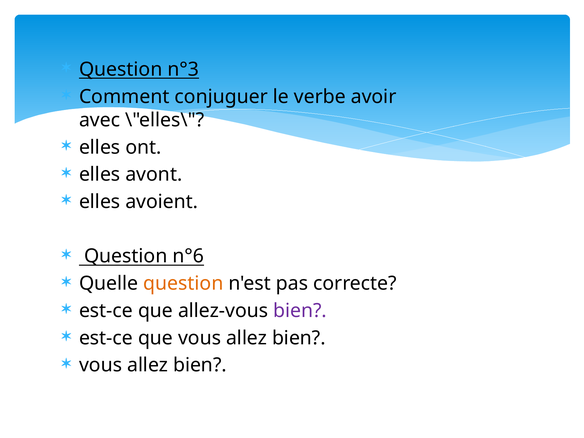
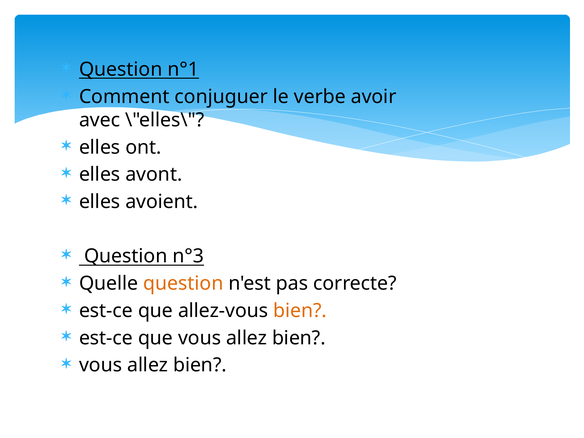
n°3: n°3 -> n°1 (183, 69)
n°6: n°6 -> n°3 (188, 256)
bien colour: purple -> orange (300, 311)
